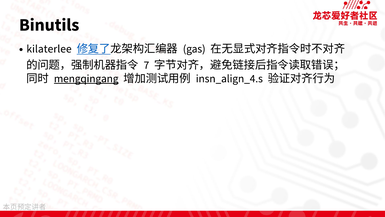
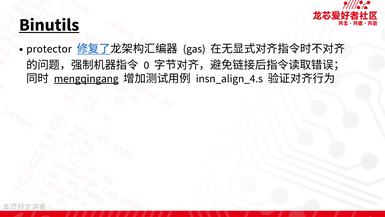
Binutils underline: none -> present (49, 25)
kilaterlee: kilaterlee -> protector (49, 49)
7: 7 -> 0 (146, 65)
